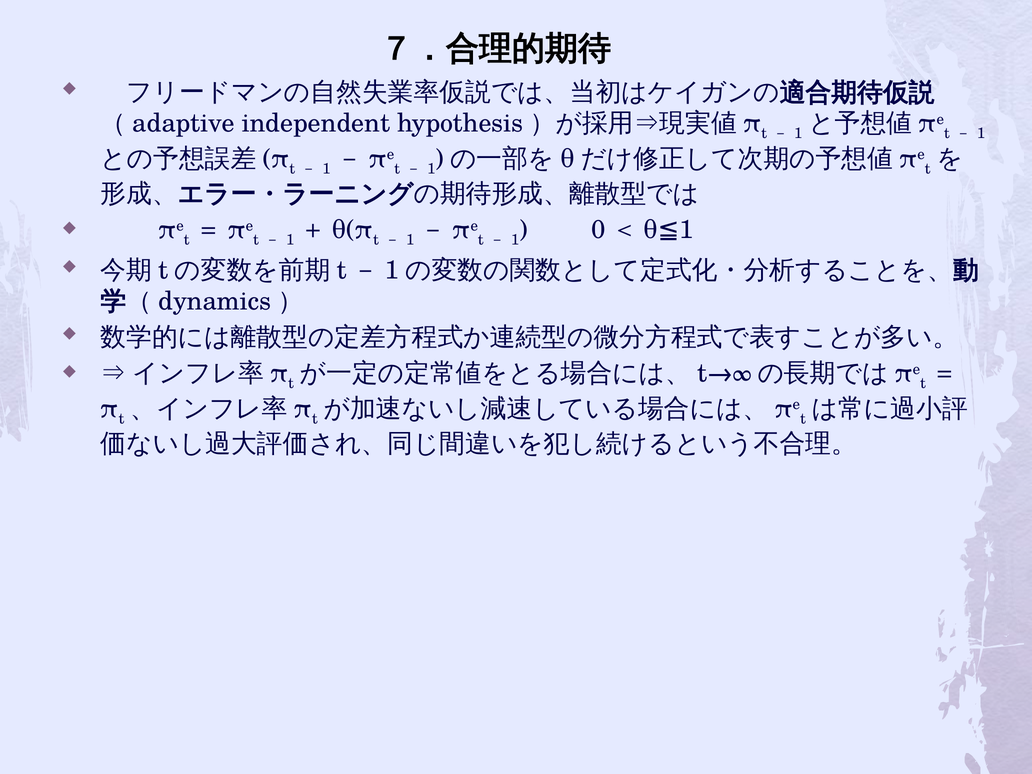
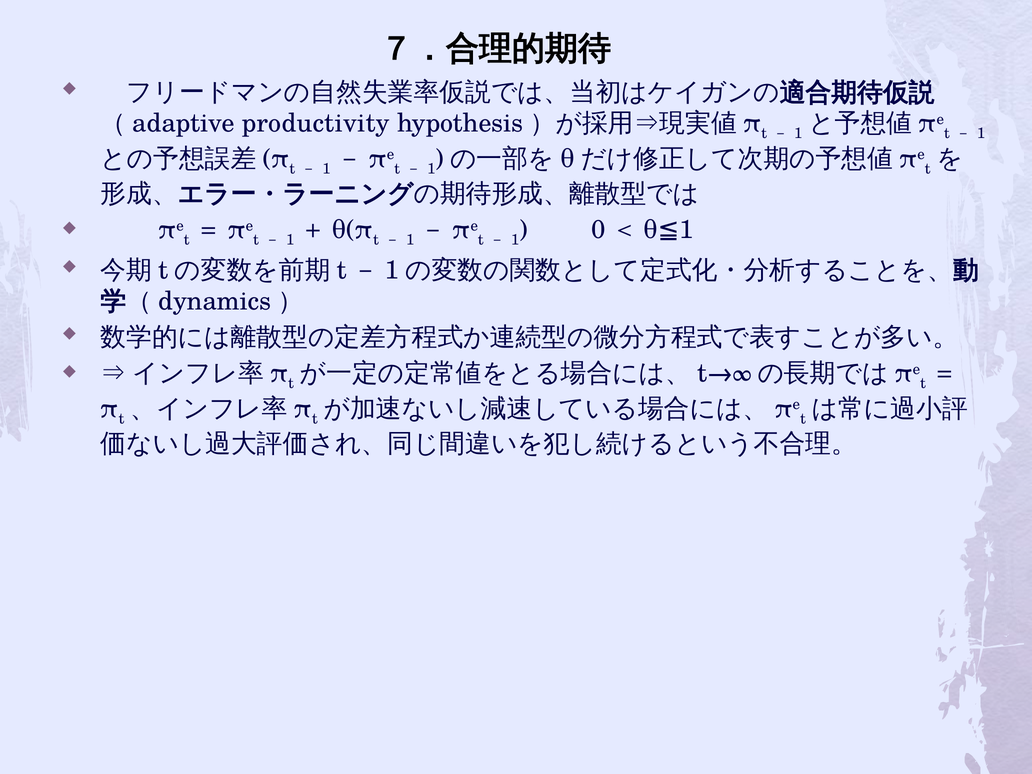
independent: independent -> productivity (316, 123)
